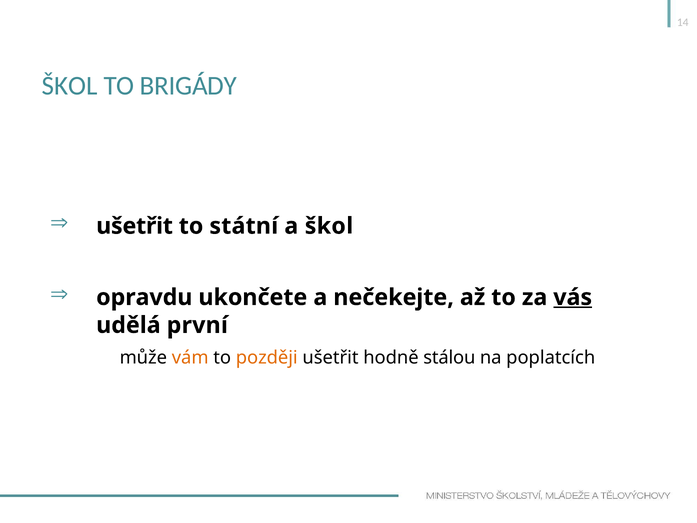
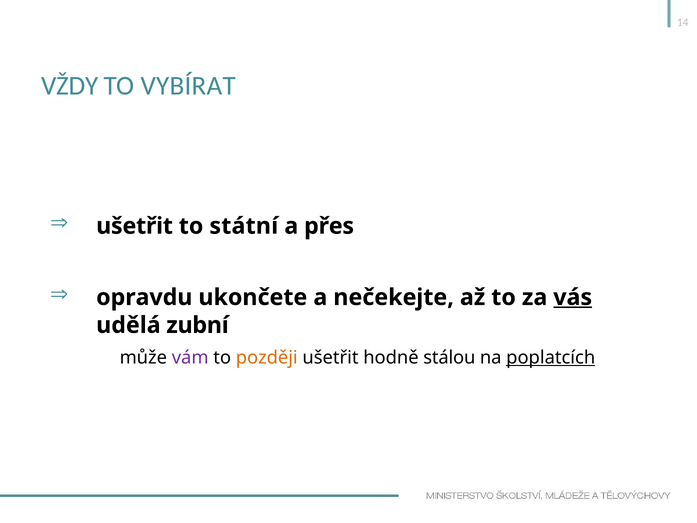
ŠKOL: ŠKOL -> VŽDY (70, 86)
BRIGÁDY: BRIGÁDY -> VYBÍRAT (188, 86)
a škol: škol -> přes (329, 226)
první: první -> zubní (198, 325)
vám colour: orange -> purple (190, 357)
poplatcích underline: none -> present (551, 357)
